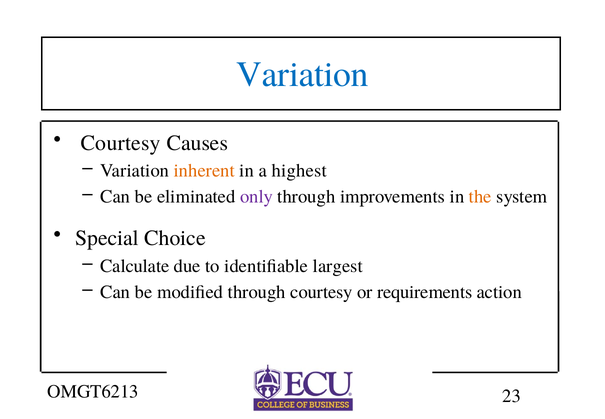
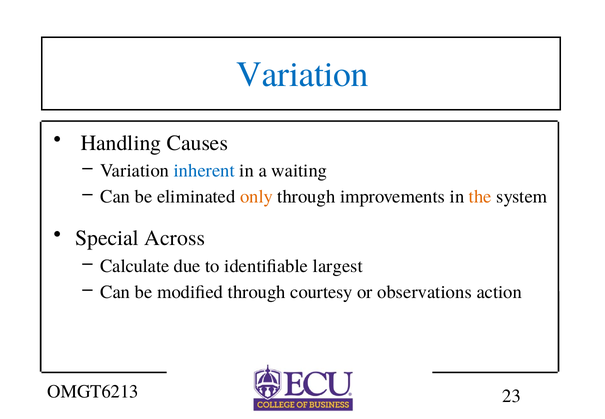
Courtesy: Courtesy -> Handling (121, 143)
inherent colour: orange -> blue (204, 171)
highest: highest -> waiting (299, 171)
only colour: purple -> orange (257, 197)
Choice: Choice -> Across (175, 238)
requirements: requirements -> observations (425, 292)
